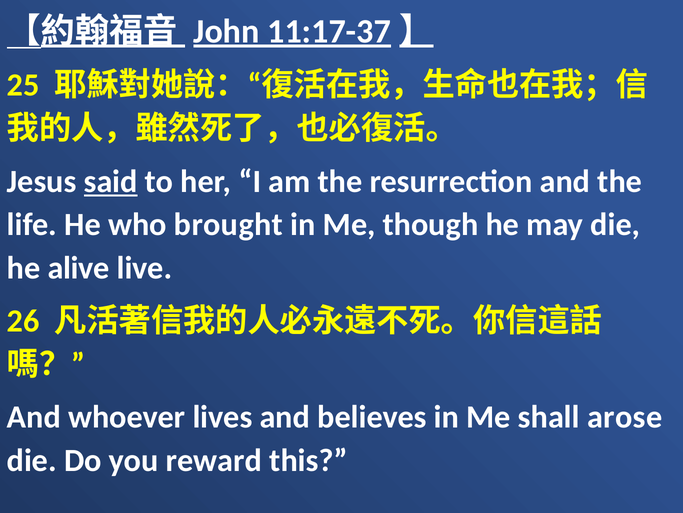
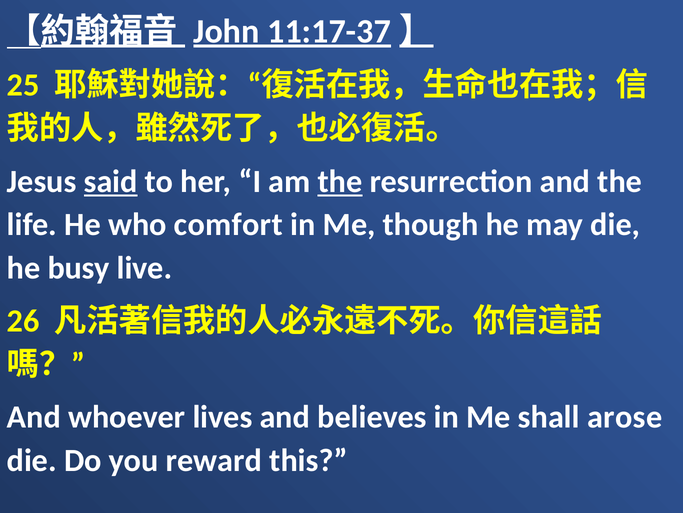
the underline: none -> present (340, 181)
brought: brought -> comfort (228, 224)
alive: alive -> busy (79, 268)
